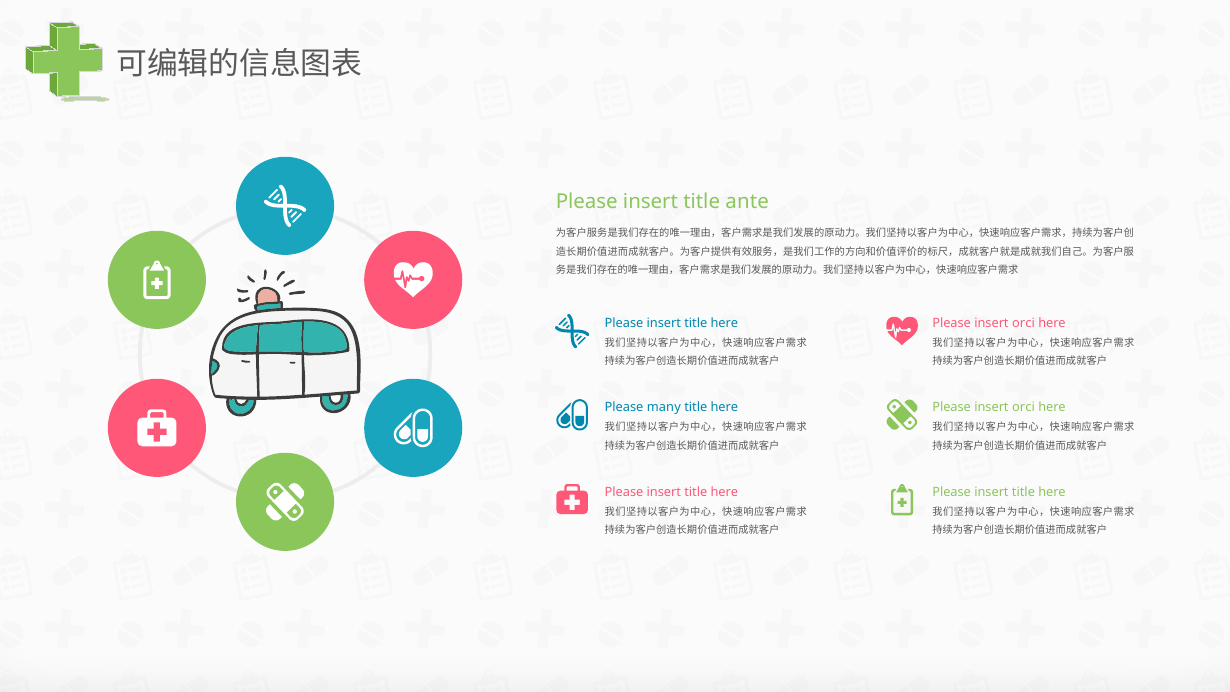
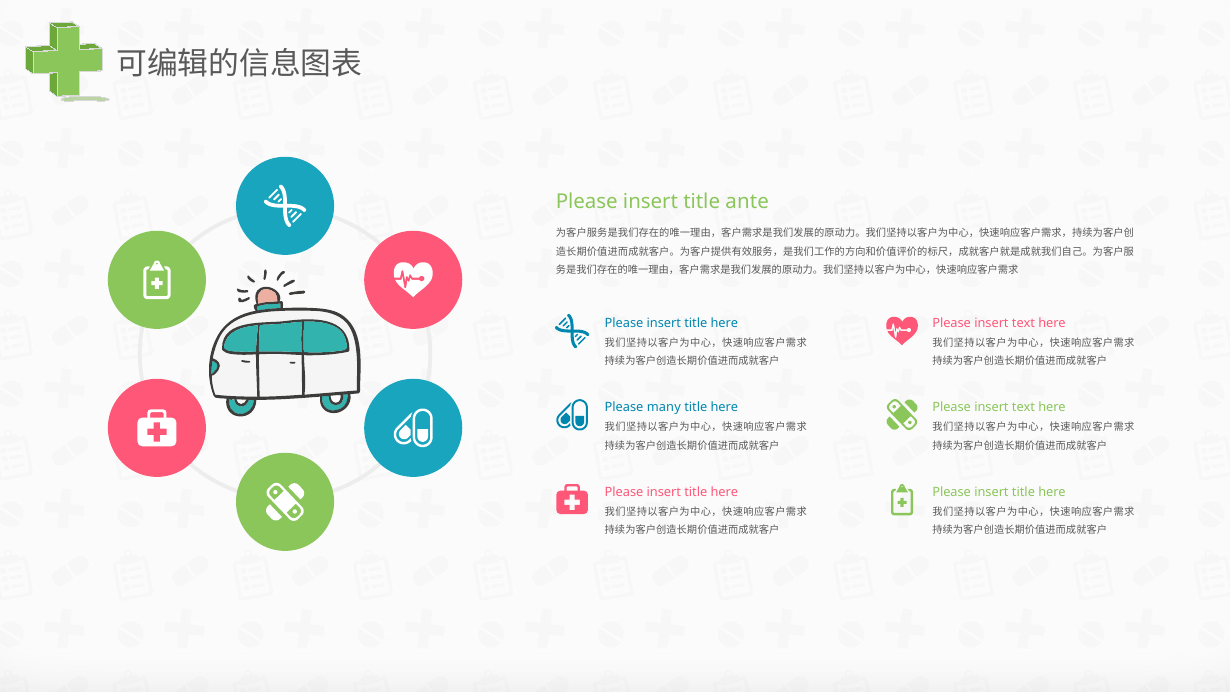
orci: orci -> text (1024, 323)
orci: orci -> text (1024, 408)
